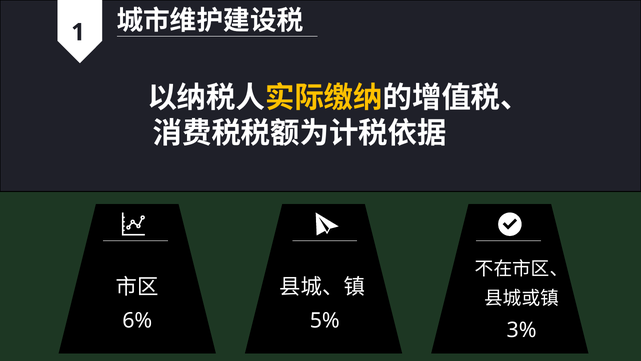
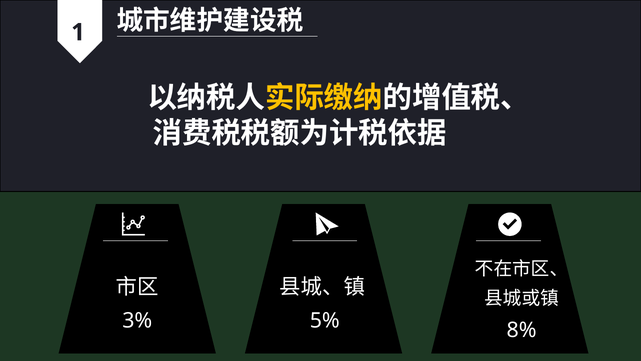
6%: 6% -> 3% (137, 320)
3%: 3% -> 8% (522, 330)
